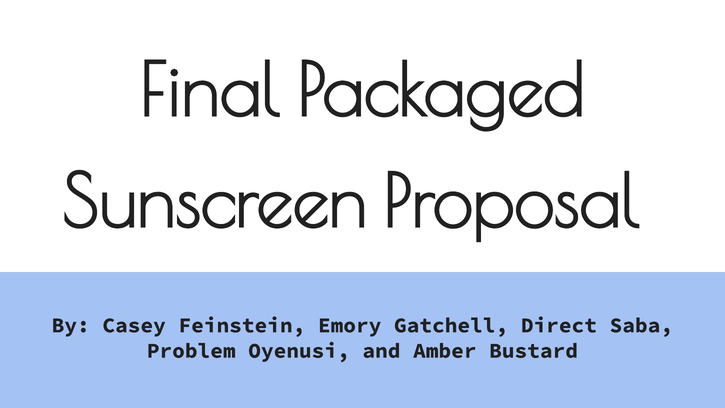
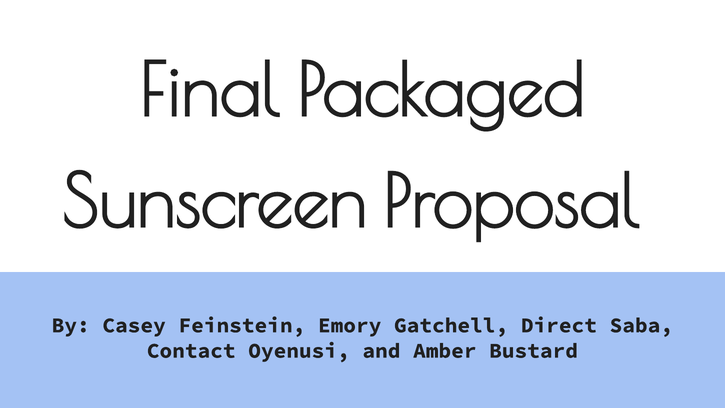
Problem: Problem -> Contact (191, 351)
